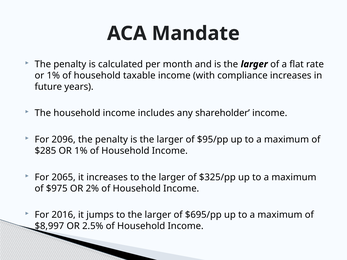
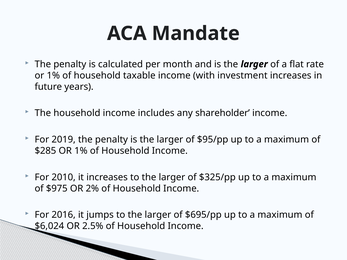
compliance: compliance -> investment (242, 76)
2096: 2096 -> 2019 (64, 140)
2065: 2065 -> 2010 (64, 177)
$8,997: $8,997 -> $6,024 (49, 226)
